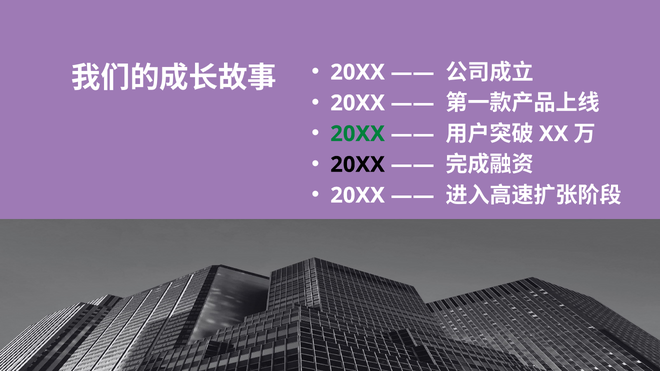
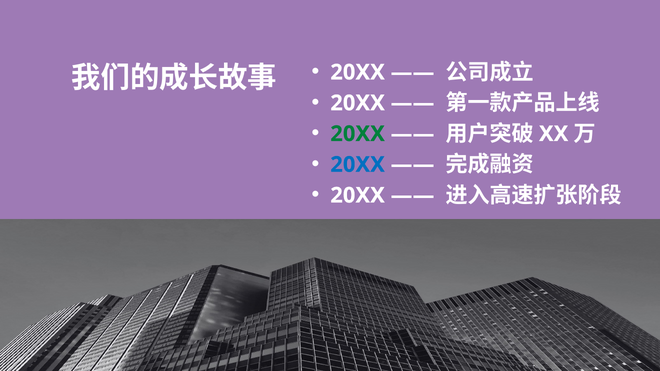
20XX colour: black -> blue (358, 165)
